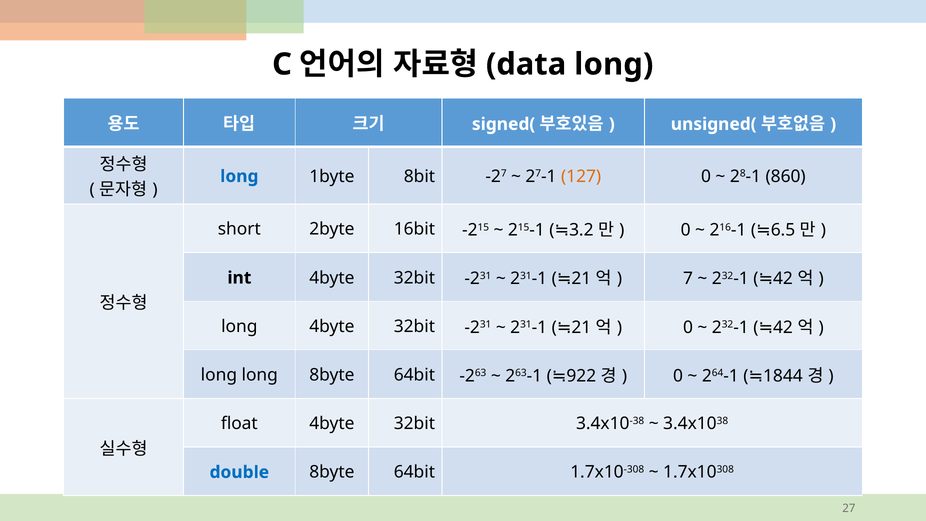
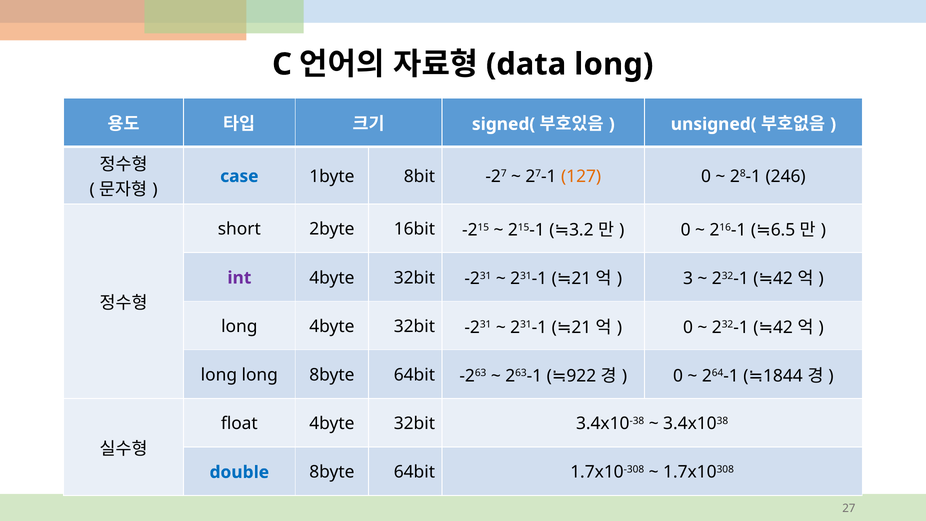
long: long -> case (239, 176)
860: 860 -> 246 (786, 176)
7: 7 -> 3 (688, 279)
int colour: black -> purple (239, 278)
